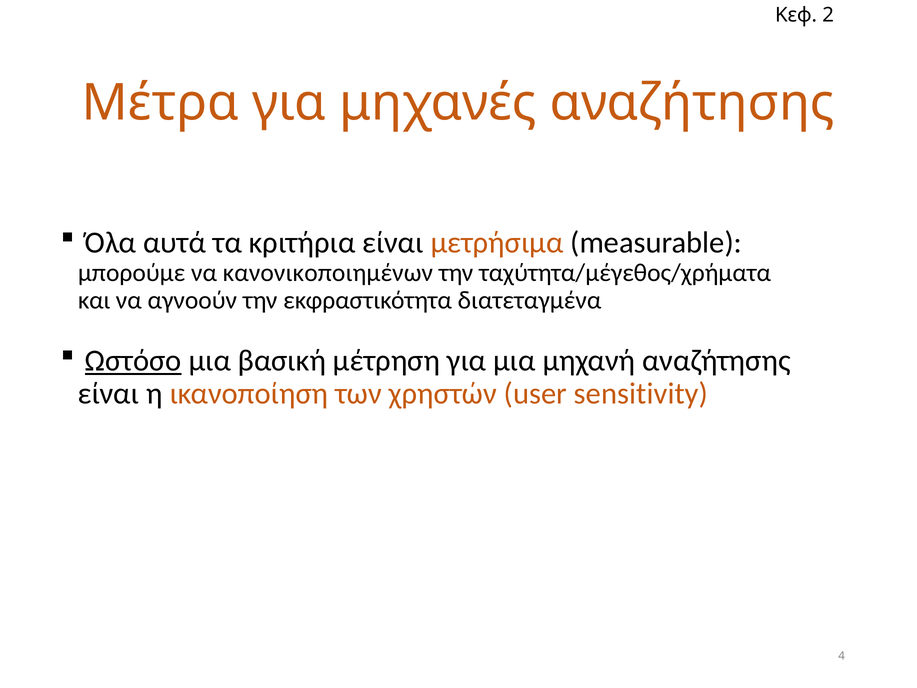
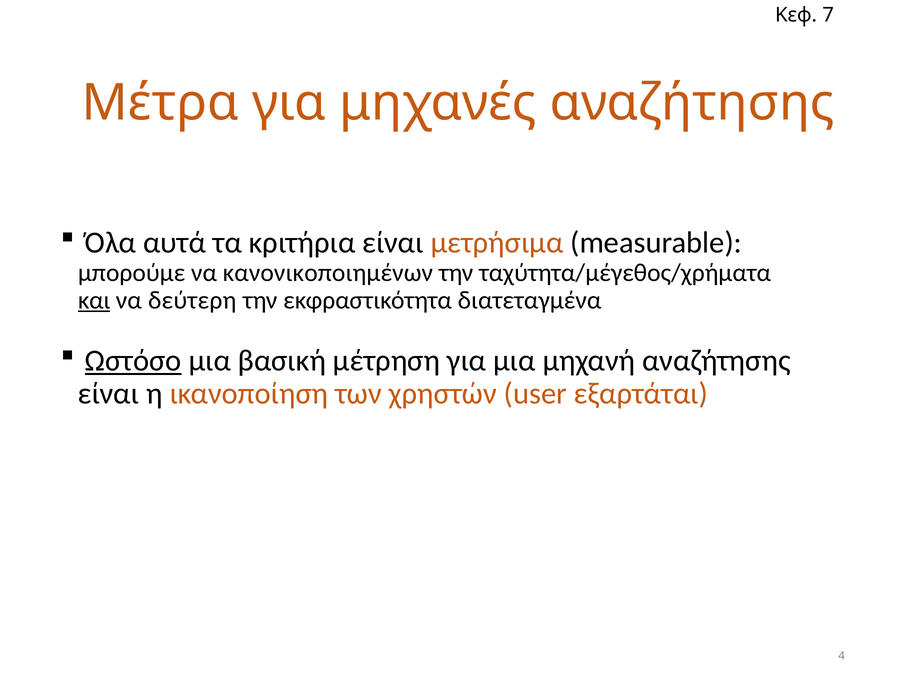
2: 2 -> 7 (828, 15)
και underline: none -> present (94, 300)
αγνοούν: αγνοούν -> δεύτερη (192, 300)
sensitivity: sensitivity -> εξαρτάται (641, 394)
